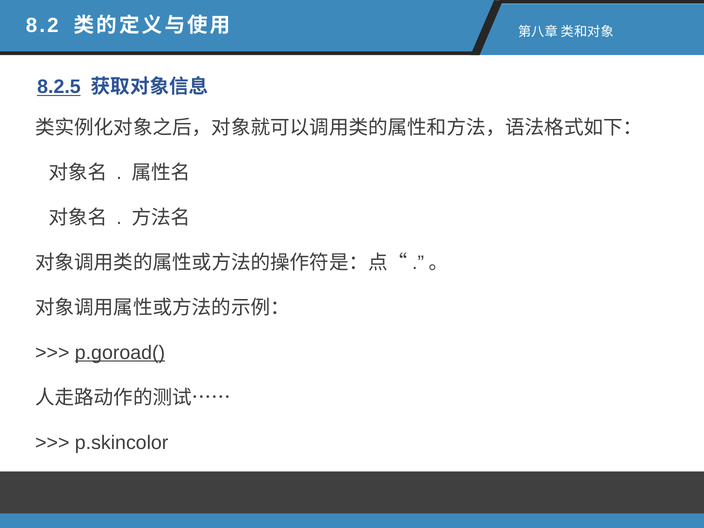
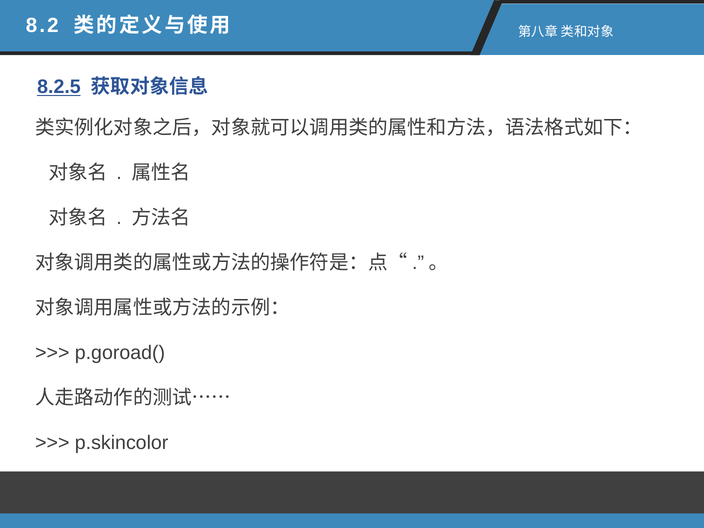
p.goroad( underline: present -> none (120, 353)
